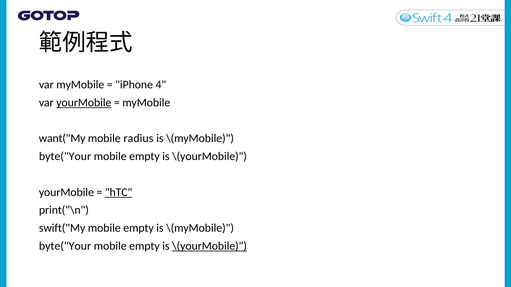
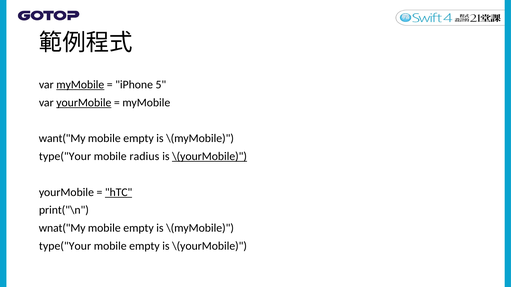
myMobile underline: none -> present (80, 85)
4: 4 -> 5 (161, 85)
radius: radius -> empty (139, 139)
byte("Your: byte("Your -> type("Your (65, 157)
empty: empty -> radius (144, 157)
\(yourMobile underline: none -> present (210, 157)
swift("My: swift("My -> wnat("My (62, 228)
byte("Your: byte("Your -> type("Your (65, 246)
\(yourMobile underline: present -> none (210, 246)
